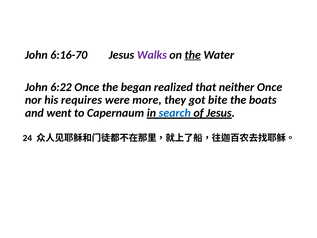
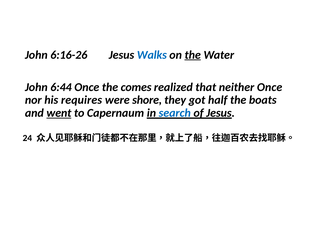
6:16-70: 6:16-70 -> 6:16-26 (69, 55)
Walks colour: purple -> blue (152, 55)
6:22: 6:22 -> 6:44 (61, 87)
began: began -> comes (136, 87)
more: more -> shore (147, 100)
bite: bite -> half (218, 100)
went underline: none -> present (59, 113)
